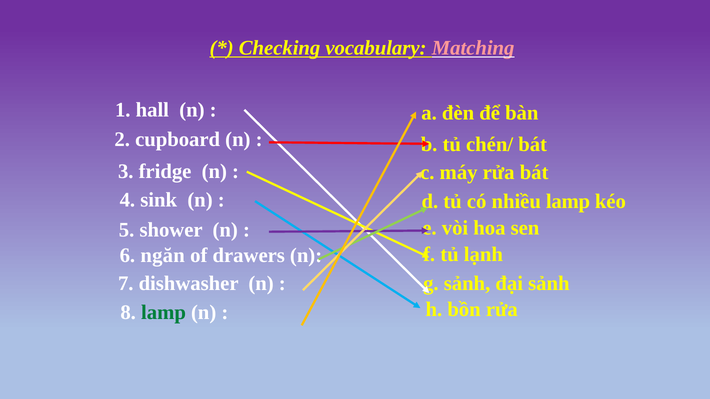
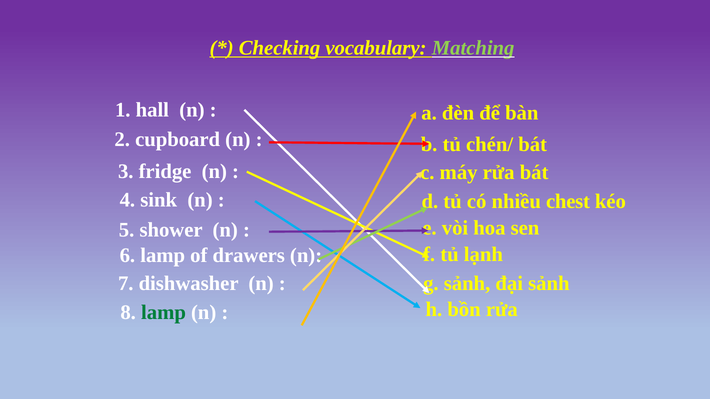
Matching colour: pink -> light green (473, 48)
nhiều lamp: lamp -> chest (568, 202)
6 ngăn: ngăn -> lamp (163, 256)
